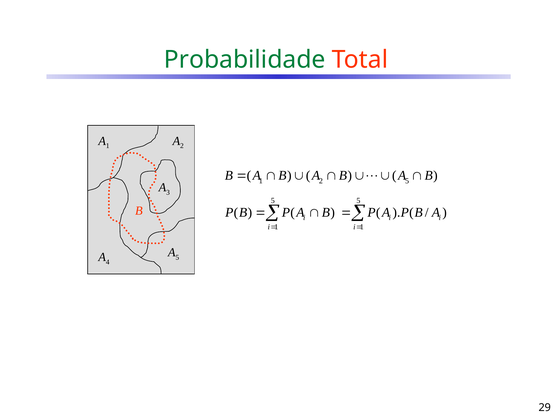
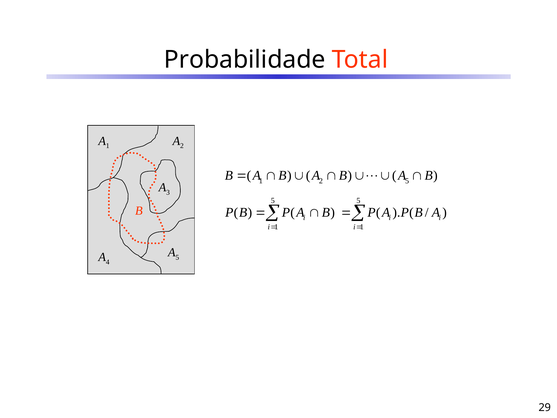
Probabilidade colour: green -> black (245, 60)
